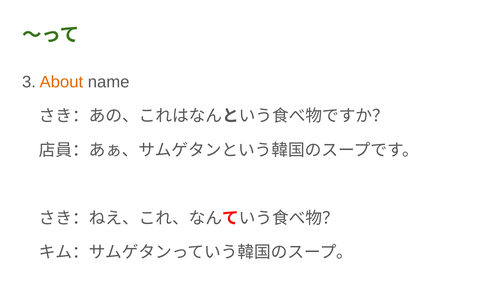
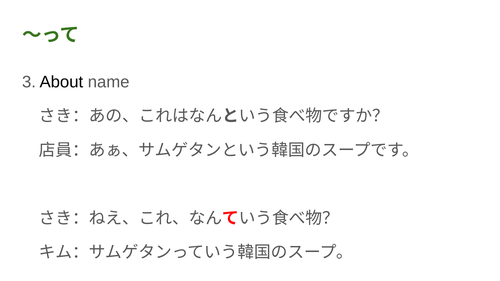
About colour: orange -> black (61, 82)
